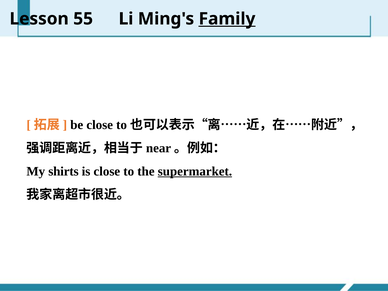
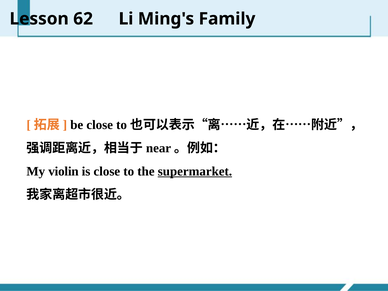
55: 55 -> 62 (83, 19)
Family underline: present -> none (227, 19)
shirts: shirts -> violin (63, 171)
